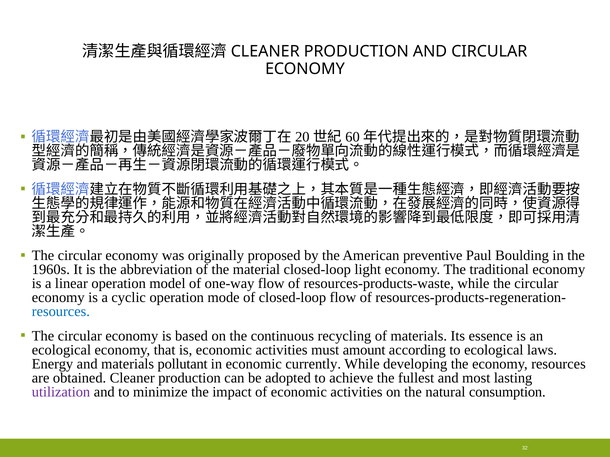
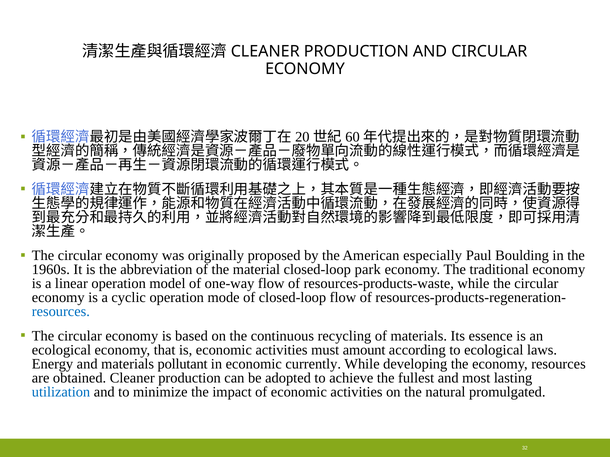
preventive: preventive -> especially (433, 256)
light: light -> park (368, 270)
utilization colour: purple -> blue (61, 392)
consumption: consumption -> promulgated (507, 392)
